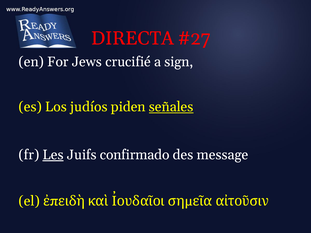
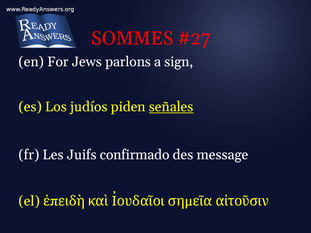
DIRECTA: DIRECTA -> SOMMES (132, 38)
crucifié: crucifié -> parlons (128, 62)
Les underline: present -> none (53, 155)
